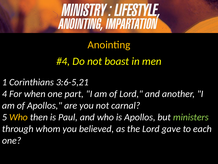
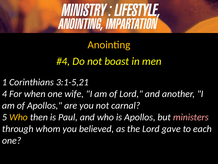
3:6-5,21: 3:6-5,21 -> 3:1-5,21 (72, 82)
part: part -> wife (74, 94)
ministers colour: light green -> pink (191, 117)
